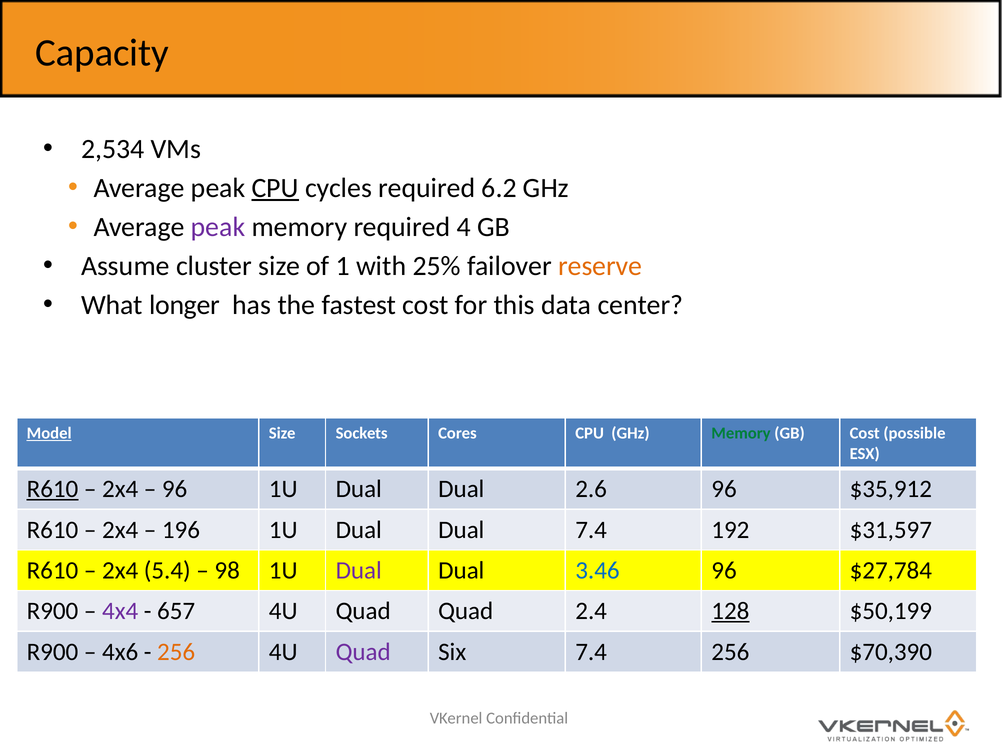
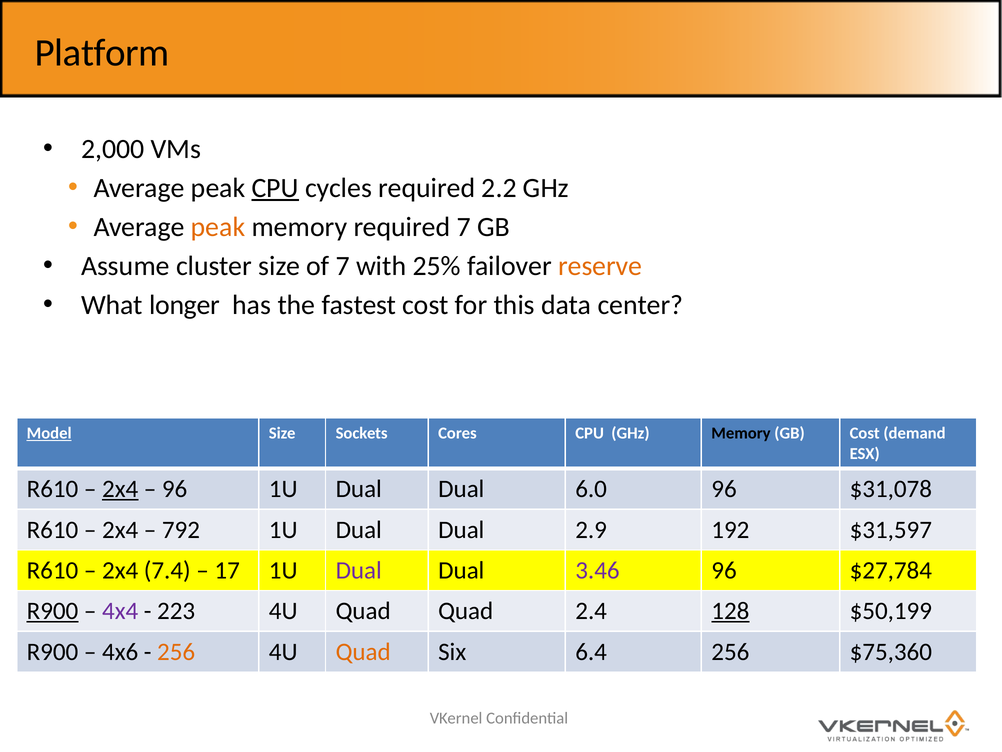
Capacity: Capacity -> Platform (102, 53)
2,534: 2,534 -> 2,000 (113, 149)
6.2: 6.2 -> 2.2 (499, 188)
peak colour: purple -> orange (218, 227)
required 4: 4 -> 7 (464, 227)
of 1: 1 -> 7 (343, 266)
Memory colour: green -> black (741, 433)
possible: possible -> demand (915, 433)
R610 underline: present -> none (52, 489)
2x4 underline: none -> present (120, 489)
2.6: 2.6 -> 6.0 (591, 489)
$35,912: $35,912 -> $31,078 (891, 489)
196: 196 -> 792 (181, 529)
Dual 7.4: 7.4 -> 2.9 (591, 529)
5.4: 5.4 -> 7.4 (167, 570)
98: 98 -> 17 (227, 570)
3.46 colour: blue -> purple (597, 570)
R900 underline: none -> present (52, 611)
657: 657 -> 223 (176, 611)
Quad colour: purple -> orange (363, 651)
Six 7.4: 7.4 -> 6.4 (591, 651)
$70,390: $70,390 -> $75,360 (891, 651)
